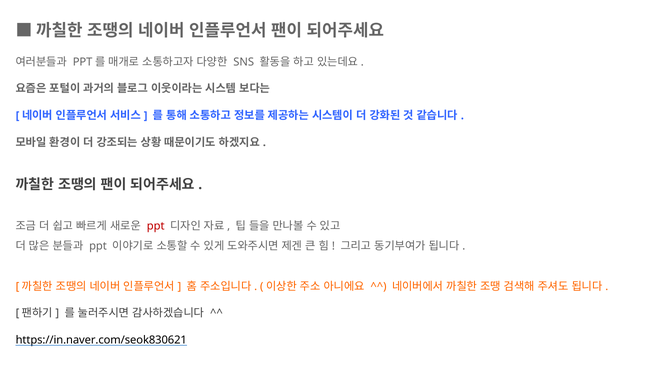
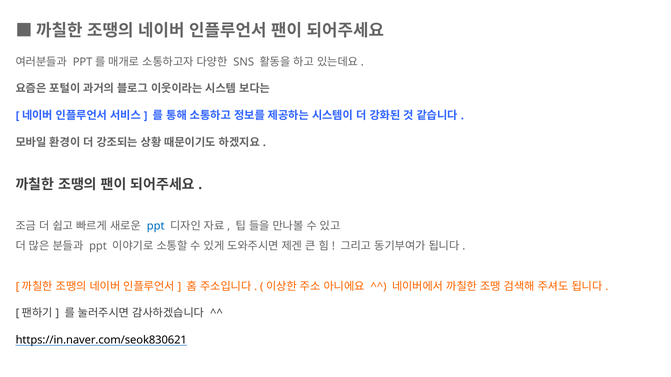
ppt colour: red -> blue (156, 226)
